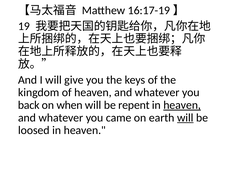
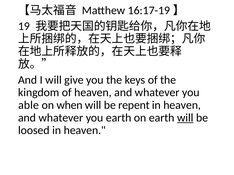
back: back -> able (29, 105)
heaven underline: present -> none (182, 105)
you came: came -> earth (119, 118)
